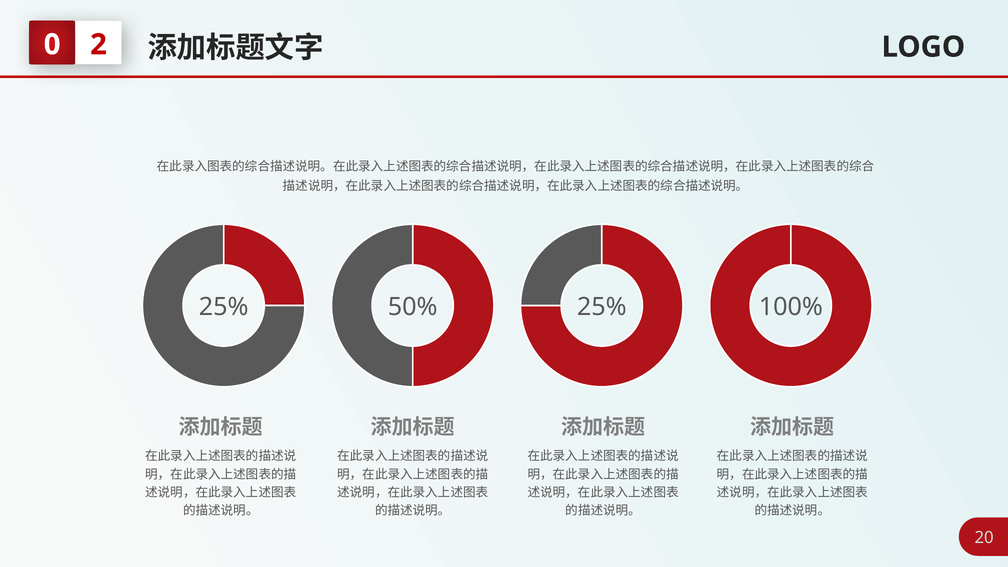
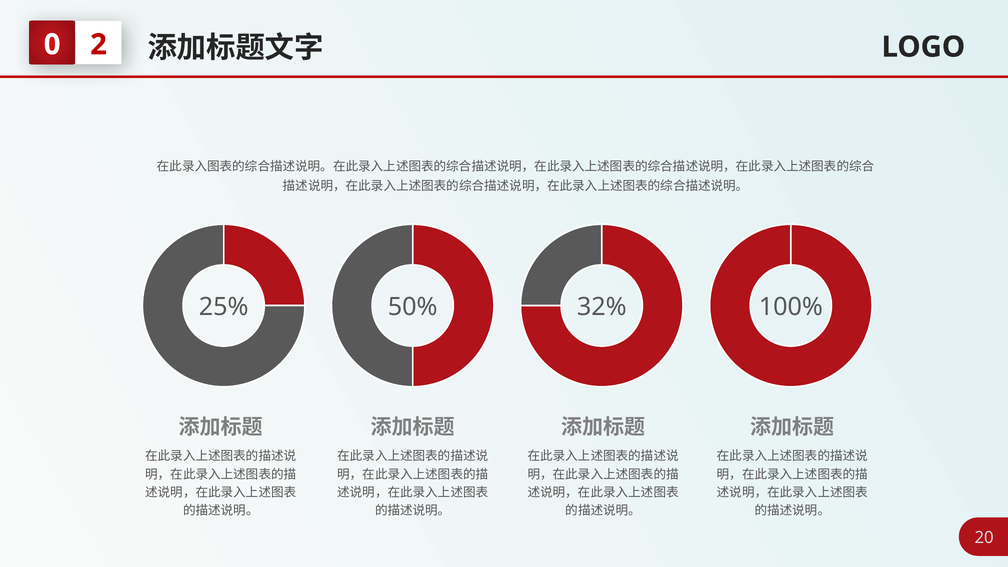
25% 25%: 25% -> 32% (602, 307)
